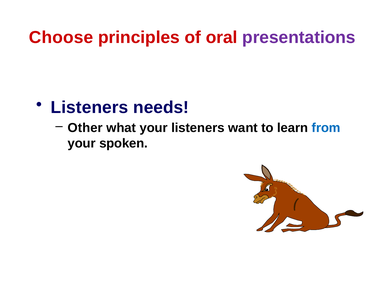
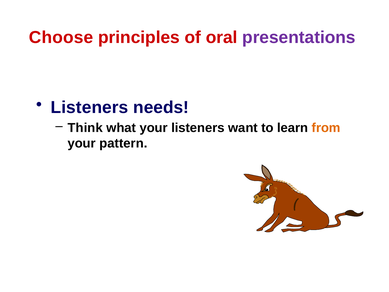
Other: Other -> Think (85, 128)
from colour: blue -> orange (326, 128)
spoken: spoken -> pattern (123, 143)
